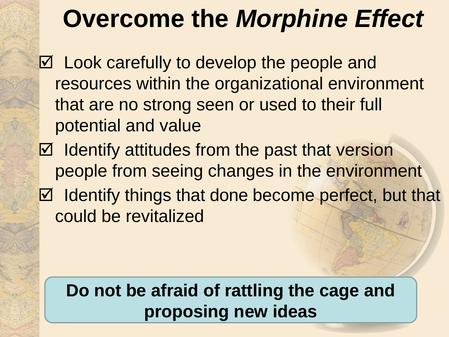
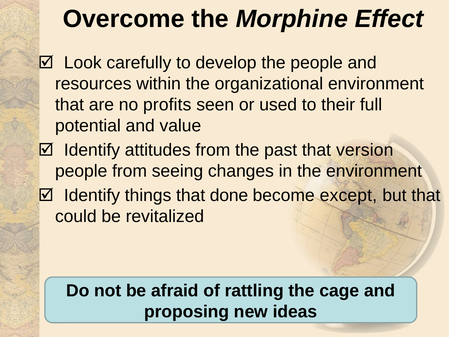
strong: strong -> profits (167, 105)
perfect: perfect -> except (348, 195)
